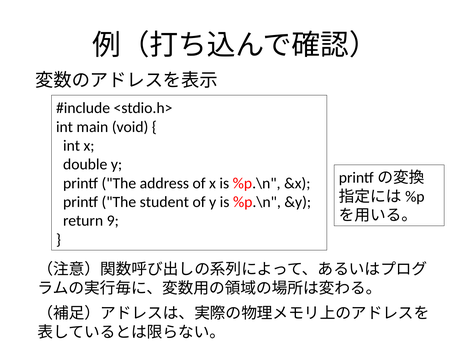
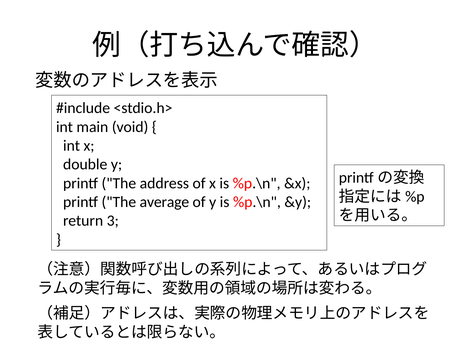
student: student -> average (164, 202)
9: 9 -> 3 (113, 221)
